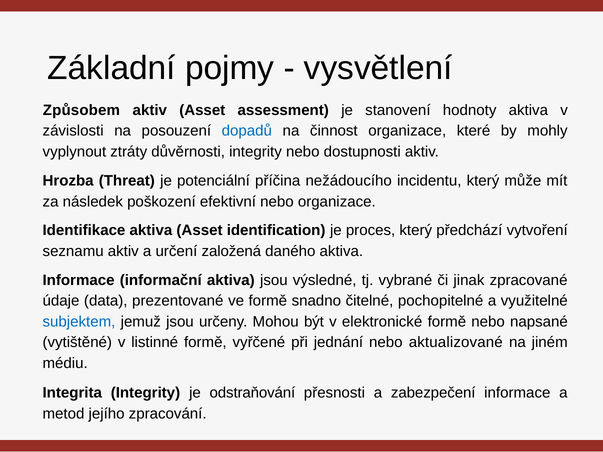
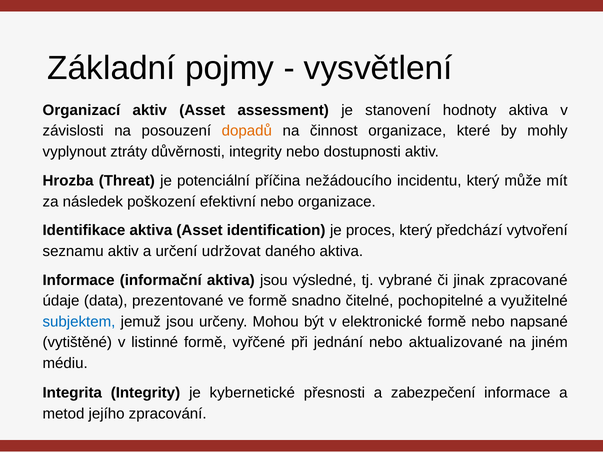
Způsobem: Způsobem -> Organizací (81, 110)
dopadů colour: blue -> orange (247, 131)
založená: založená -> udržovat (231, 252)
odstraňování: odstraňování -> kybernetické (252, 393)
